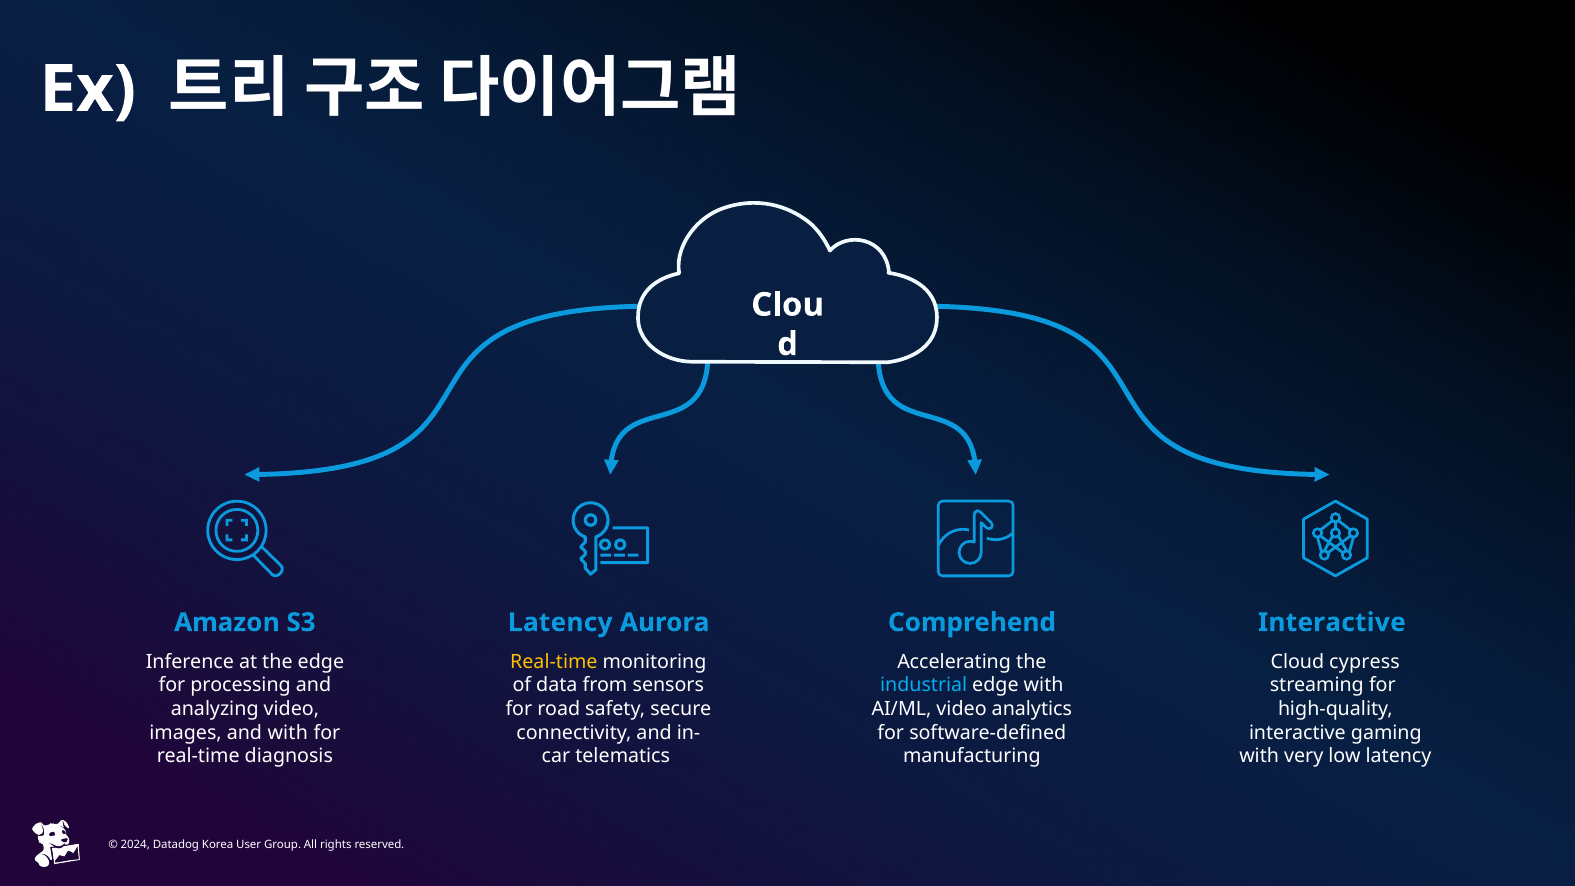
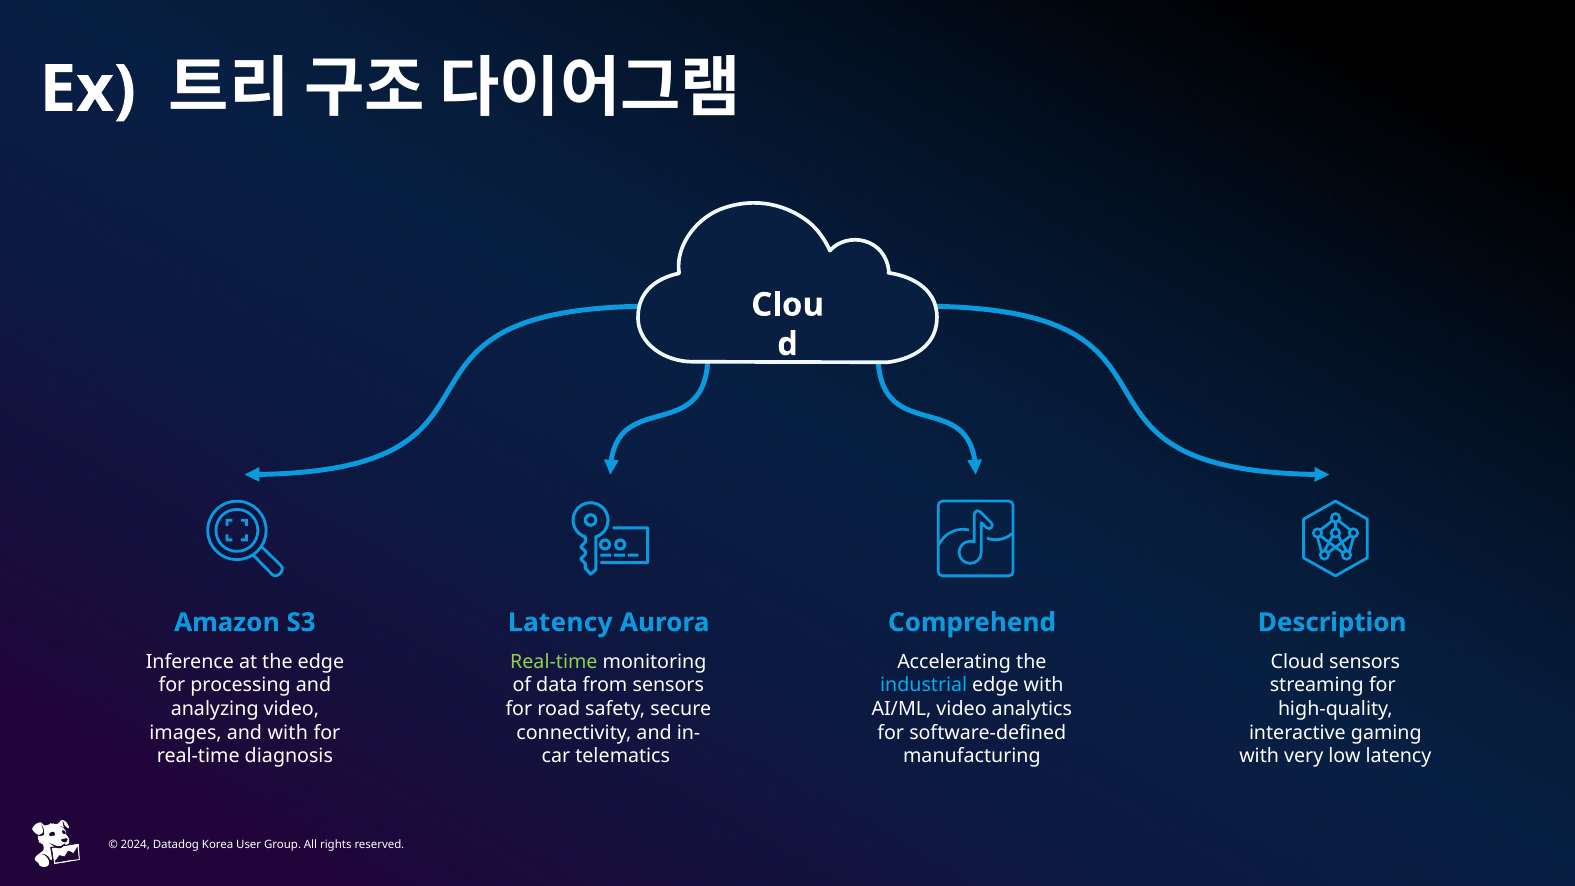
Interactive: Interactive -> Description (1332, 622)
Real-time colour: yellow -> light green (554, 662)
Cloud cypress: cypress -> sensors (1365, 662)
